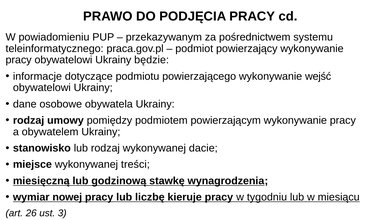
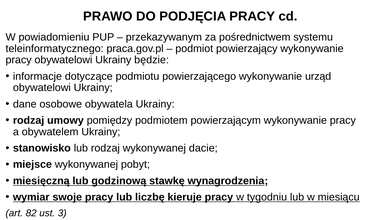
wejść: wejść -> urząd (318, 76)
treści: treści -> pobyt (135, 165)
nowej: nowej -> swoje (67, 198)
26: 26 -> 82 (31, 214)
